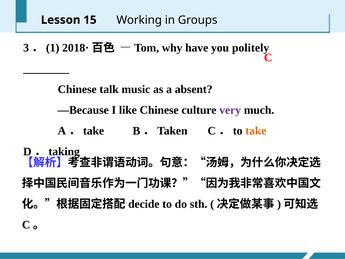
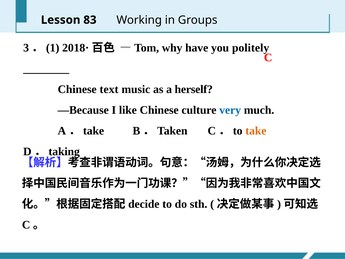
15: 15 -> 83 (90, 20)
talk: talk -> text (109, 89)
absent: absent -> herself (194, 89)
very colour: purple -> blue (230, 110)
